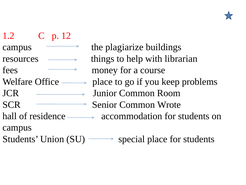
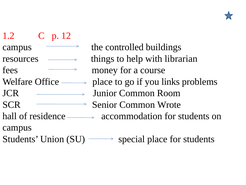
plagiarize: plagiarize -> controlled (124, 47)
keep: keep -> links (171, 81)
